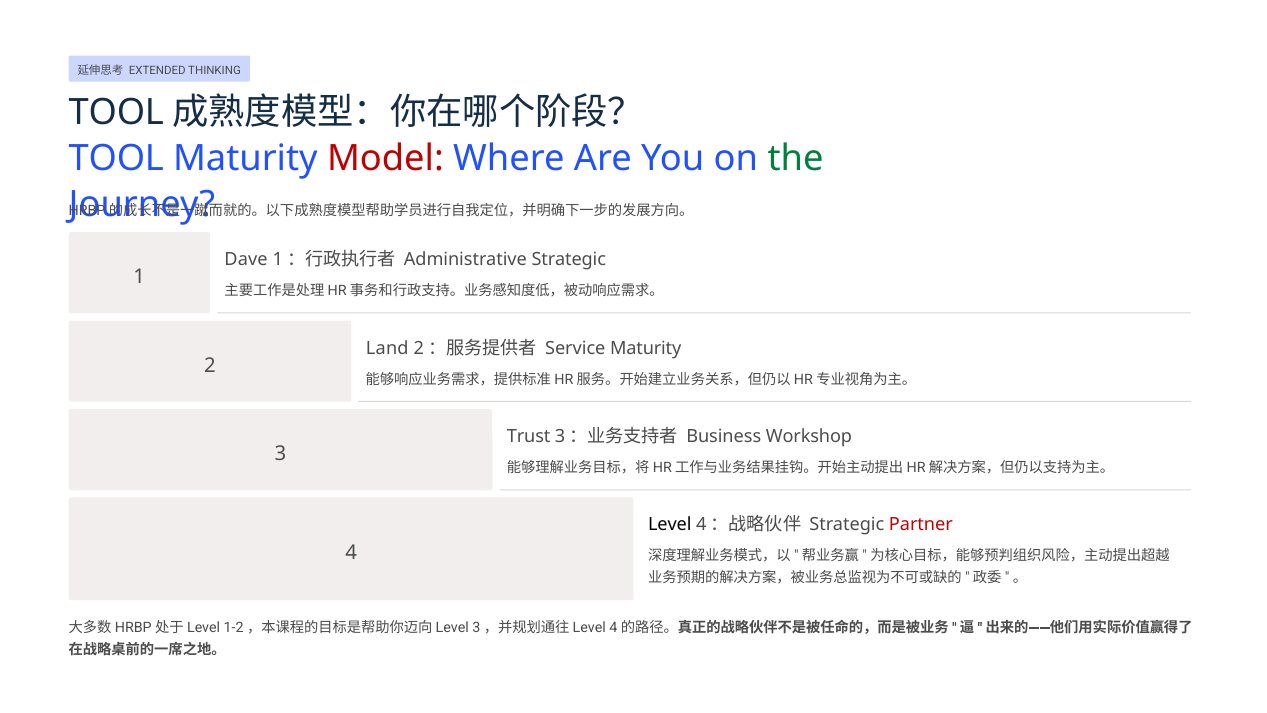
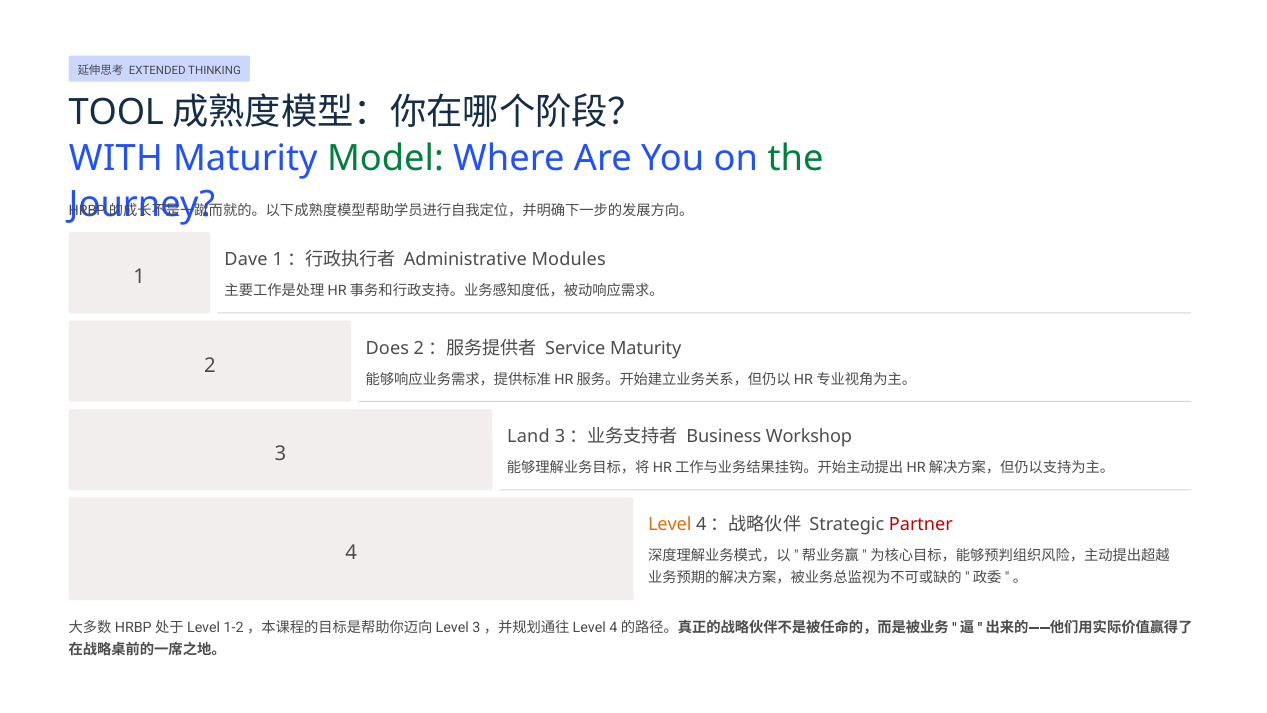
TOOL: TOOL -> WITH (116, 159)
Model colour: red -> green (385, 159)
Administrative Strategic: Strategic -> Modules (569, 260)
Land: Land -> Does (387, 348)
Trust: Trust -> Land (528, 436)
Level colour: black -> orange (670, 525)
